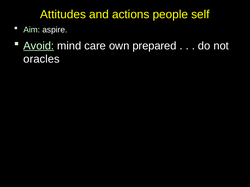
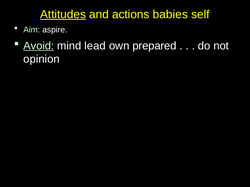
Attitudes underline: none -> present (63, 14)
people: people -> babies (170, 14)
care: care -> lead (95, 46)
oracles: oracles -> opinion (42, 59)
